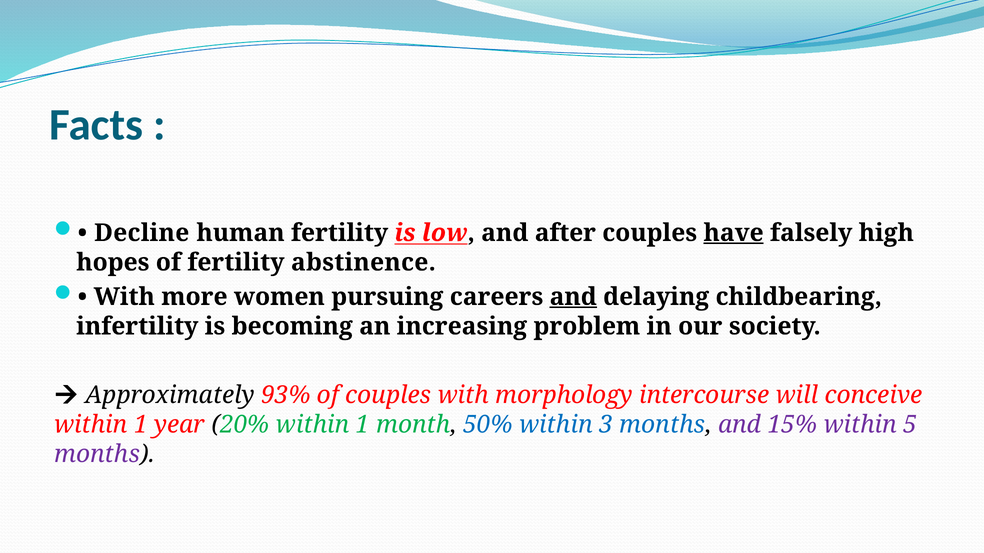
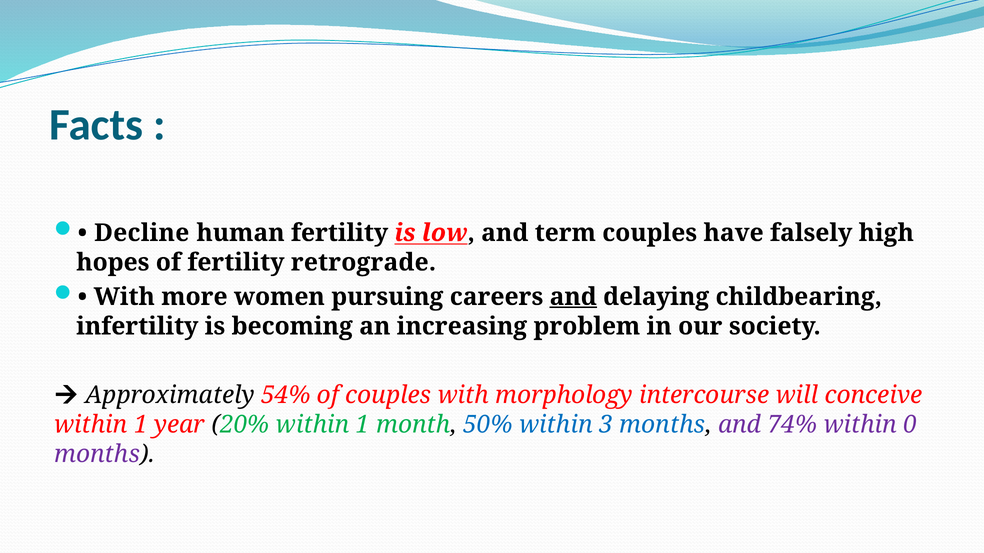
after: after -> term (565, 233)
have underline: present -> none (734, 233)
abstinence: abstinence -> retrograde (363, 263)
93%: 93% -> 54% (286, 395)
15%: 15% -> 74% (792, 425)
5: 5 -> 0 (910, 425)
